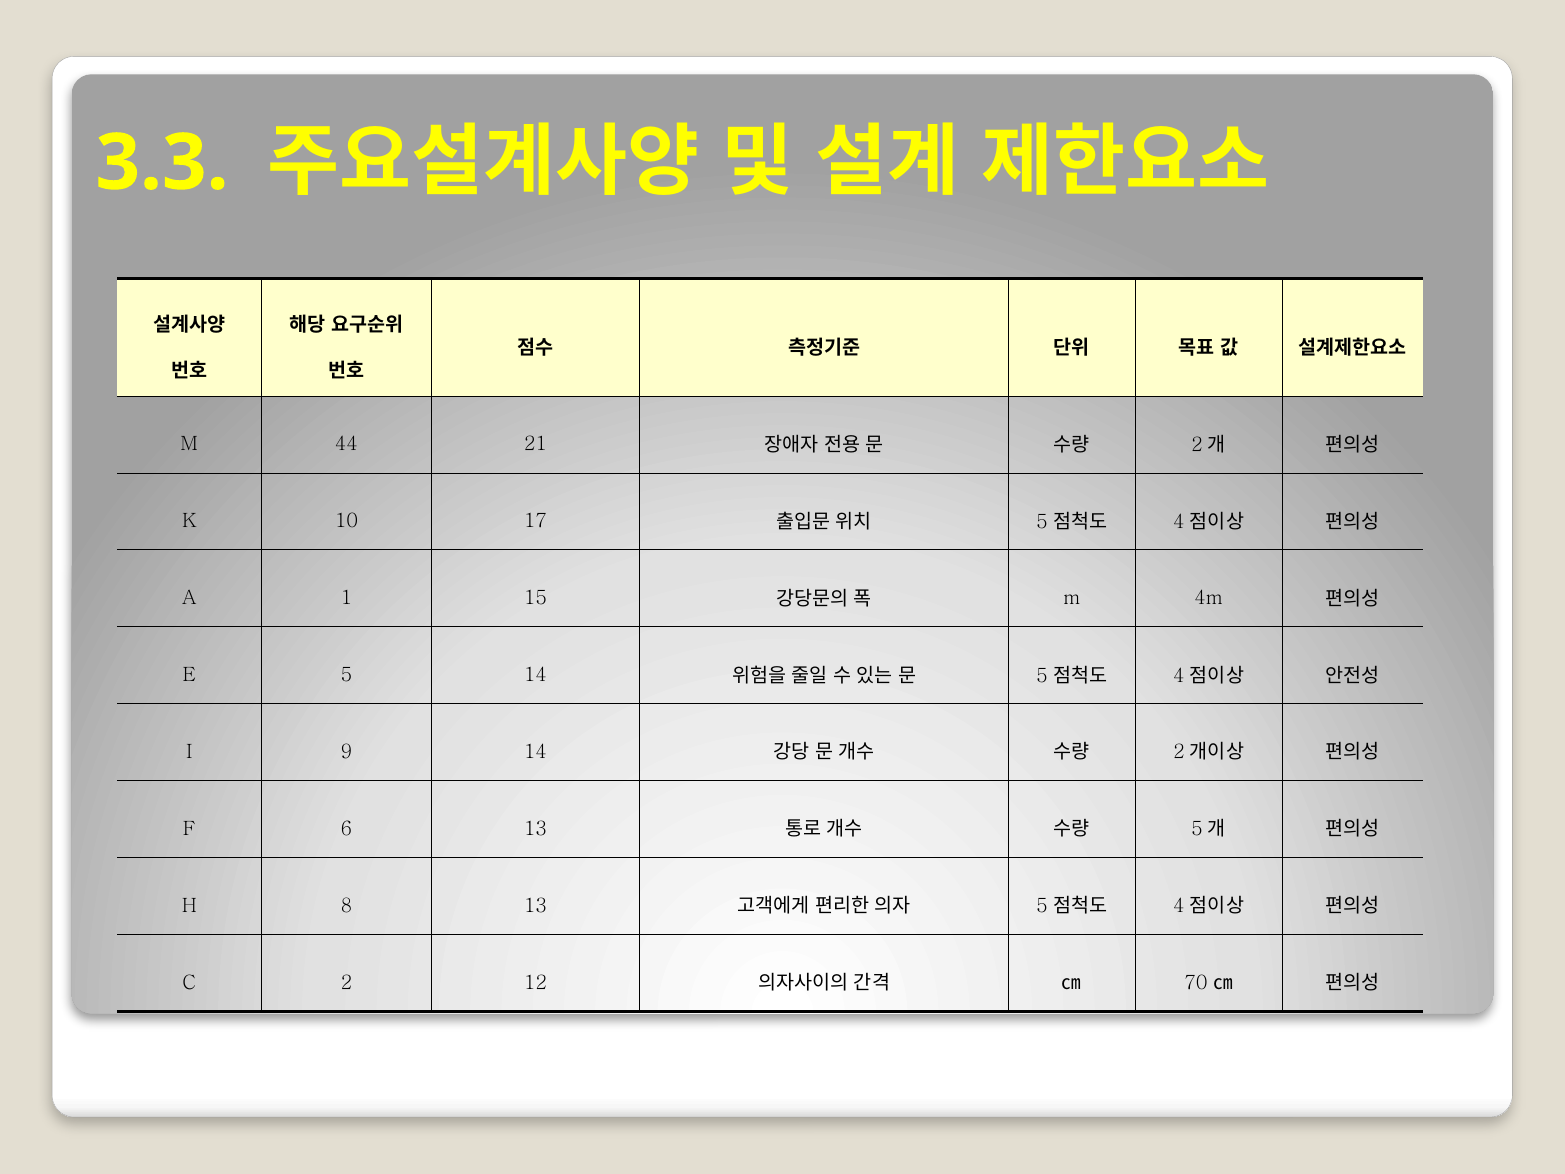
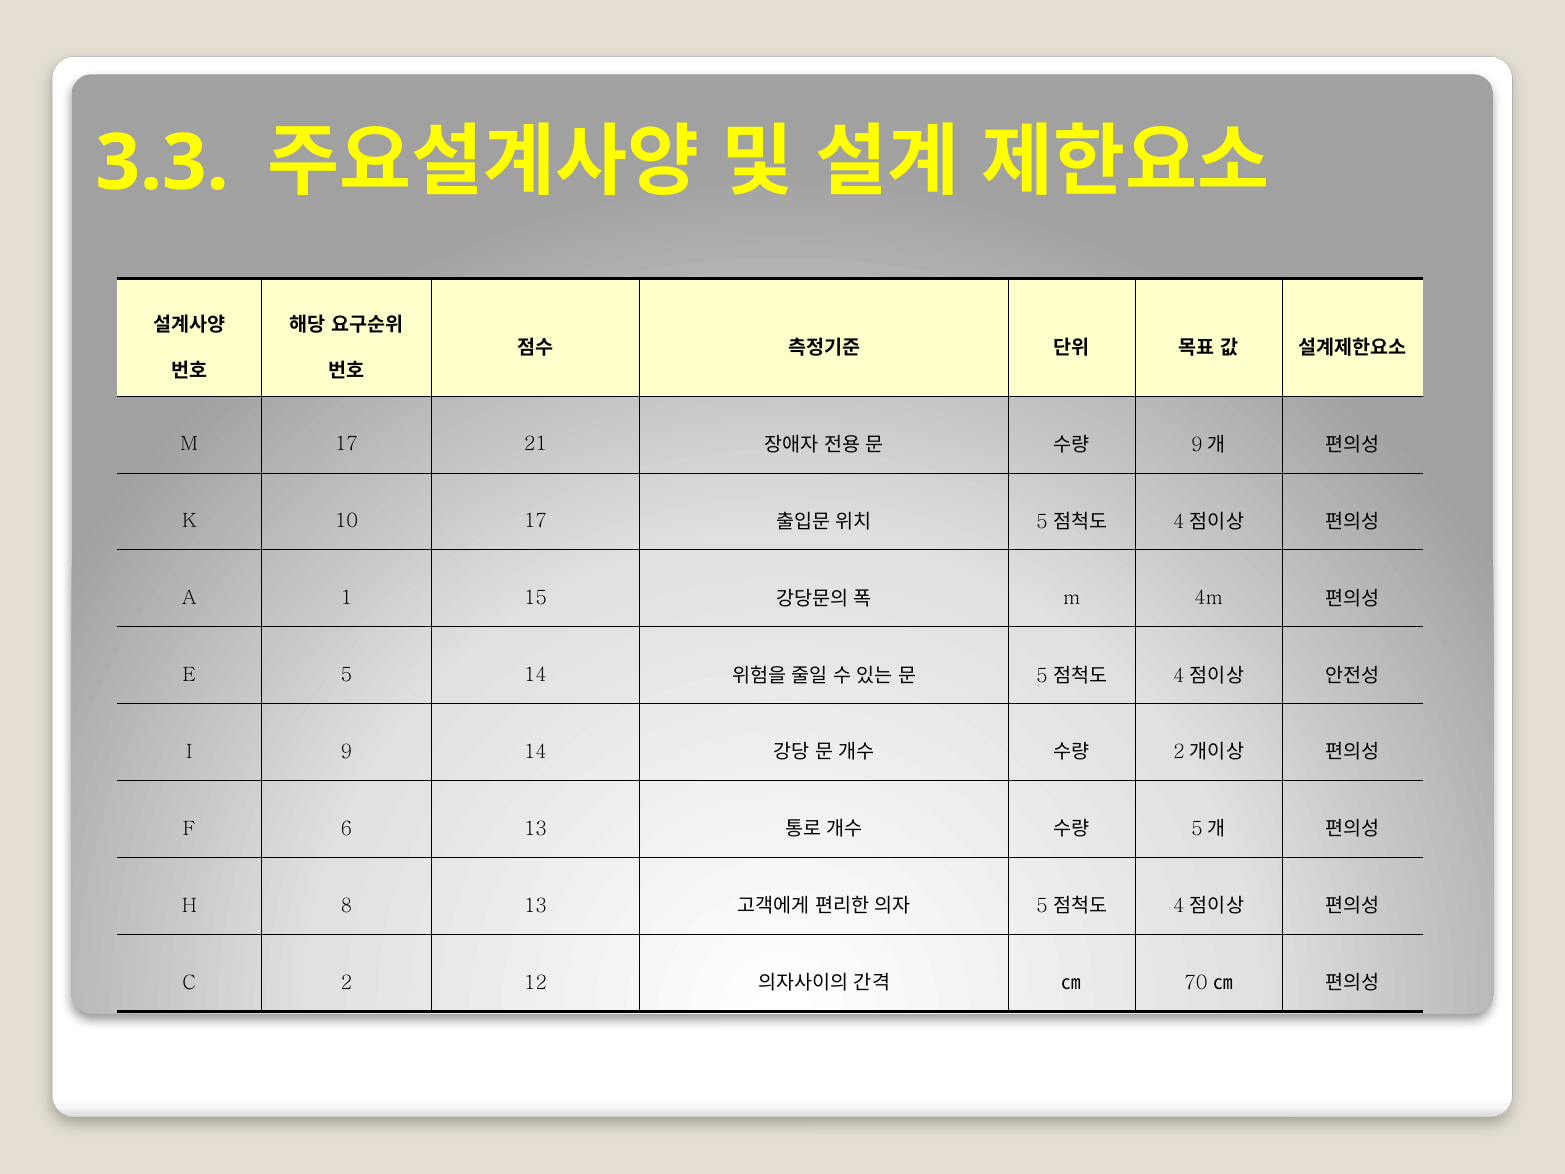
M 44: 44 -> 17 (346, 444)
2: 2 -> 9 (1197, 445)
